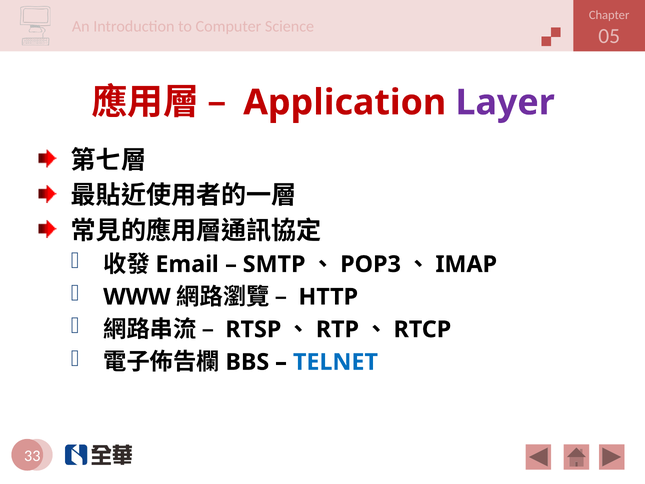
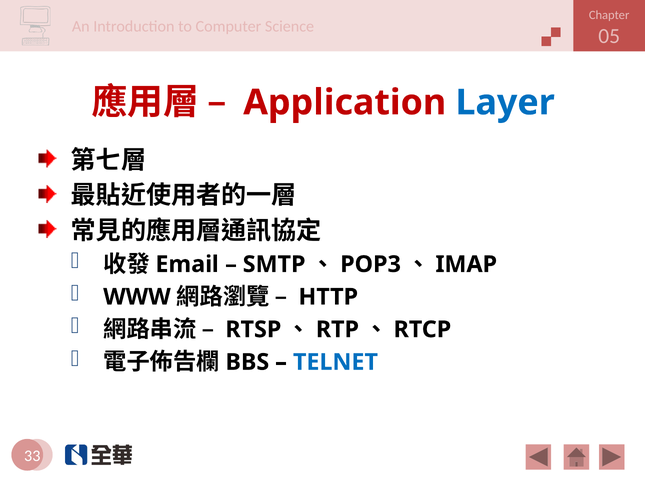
Layer colour: purple -> blue (505, 102)
